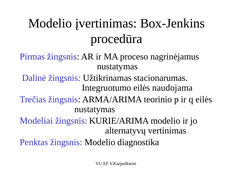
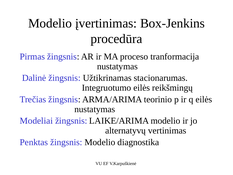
nagrinėjamus: nagrinėjamus -> tranformacija (175, 56)
naudojama: naudojama -> reikšmingų (173, 88)
KURIE/ARIMA: KURIE/ARIMA -> LAIKE/ARIMA (119, 121)
